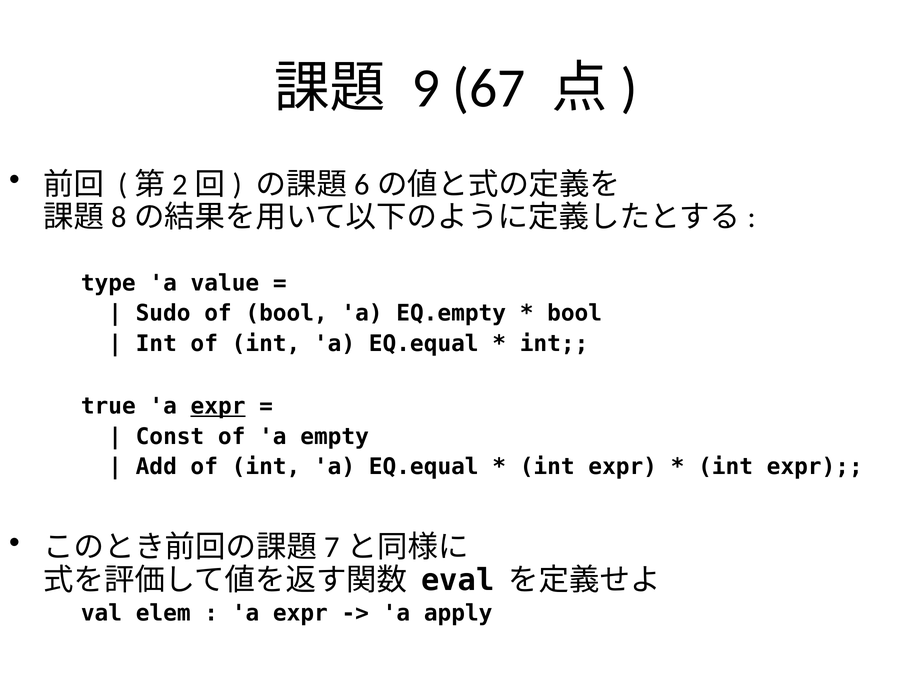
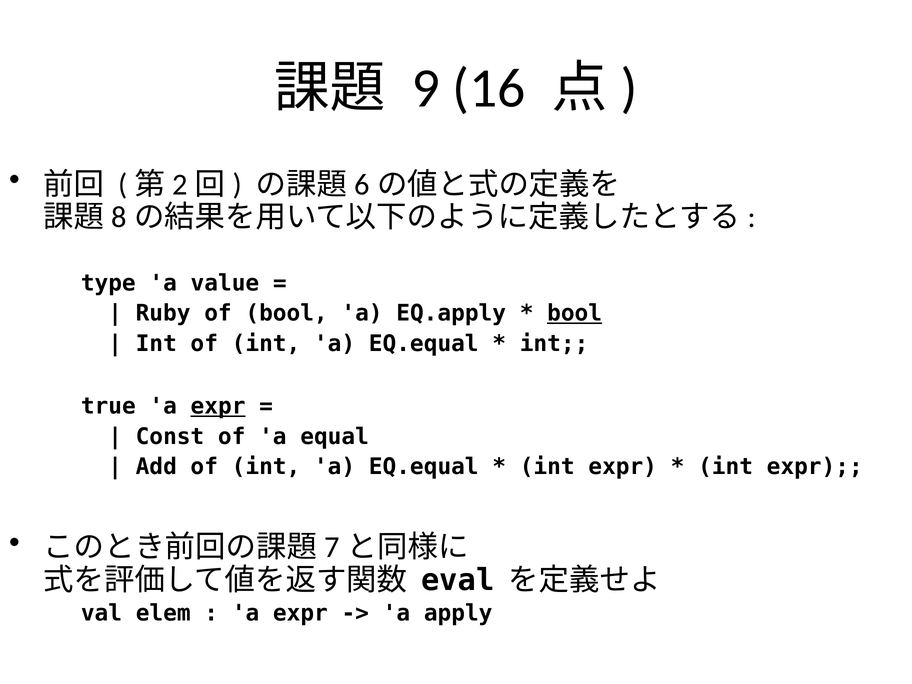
67: 67 -> 16 (489, 88)
Sudo: Sudo -> Ruby (163, 313)
EQ.empty: EQ.empty -> EQ.apply (451, 313)
bool underline: none -> present (575, 313)
empty: empty -> equal (335, 437)
